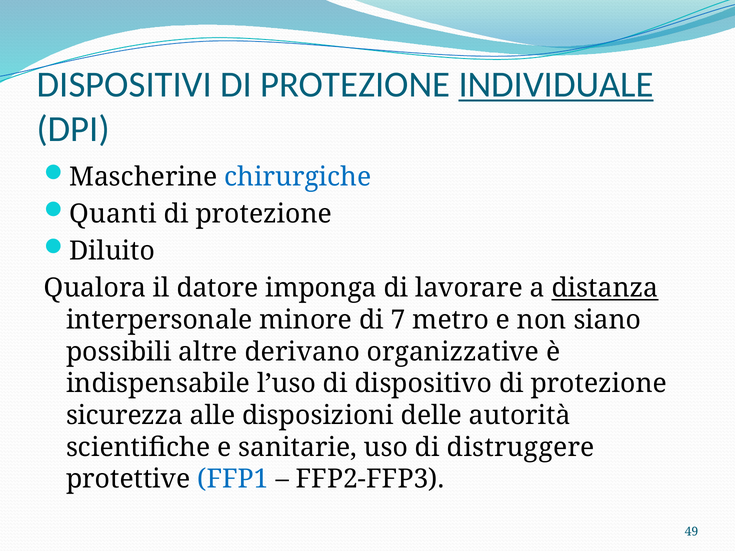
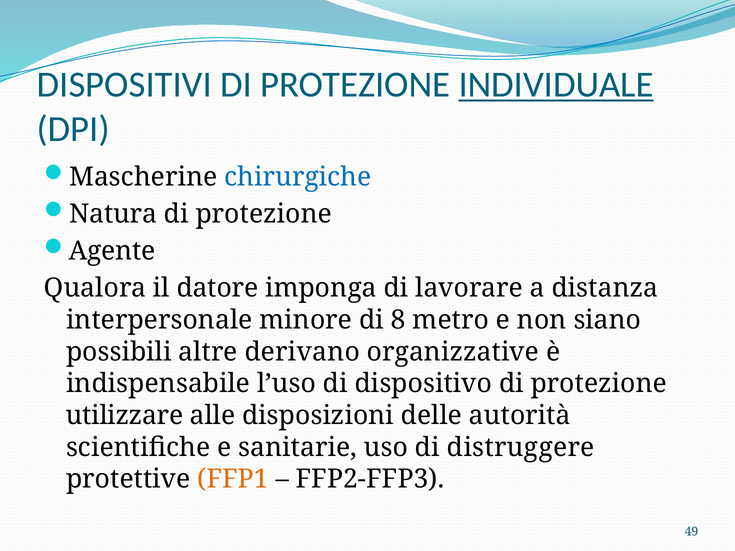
Quanti: Quanti -> Natura (113, 214)
Diluito: Diluito -> Agente (112, 251)
distanza underline: present -> none (605, 288)
7: 7 -> 8 (398, 320)
sicurezza: sicurezza -> utilizzare (125, 416)
FFP1 colour: blue -> orange (233, 479)
